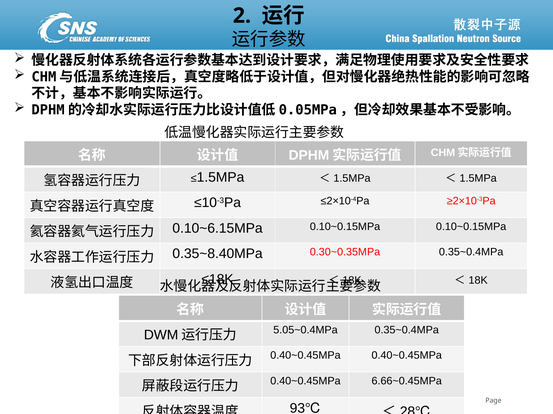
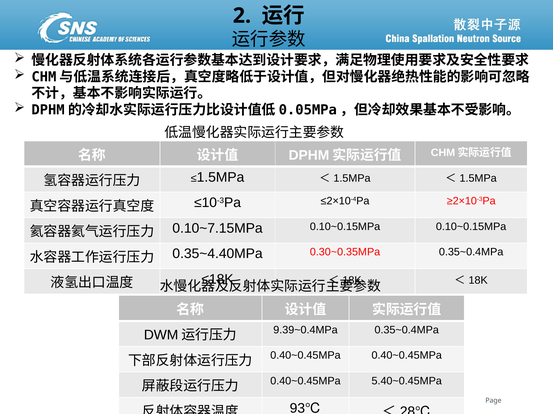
0.10~6.15MPa: 0.10~6.15MPa -> 0.10~7.15MPa (218, 229)
0.35~8.40MPa: 0.35~8.40MPa -> 0.35~4.40MPa (218, 254)
5.05~0.4MPa: 5.05~0.4MPa -> 9.39~0.4MPa (305, 330)
6.66~0.45MPa: 6.66~0.45MPa -> 5.40~0.45MPa (407, 382)
